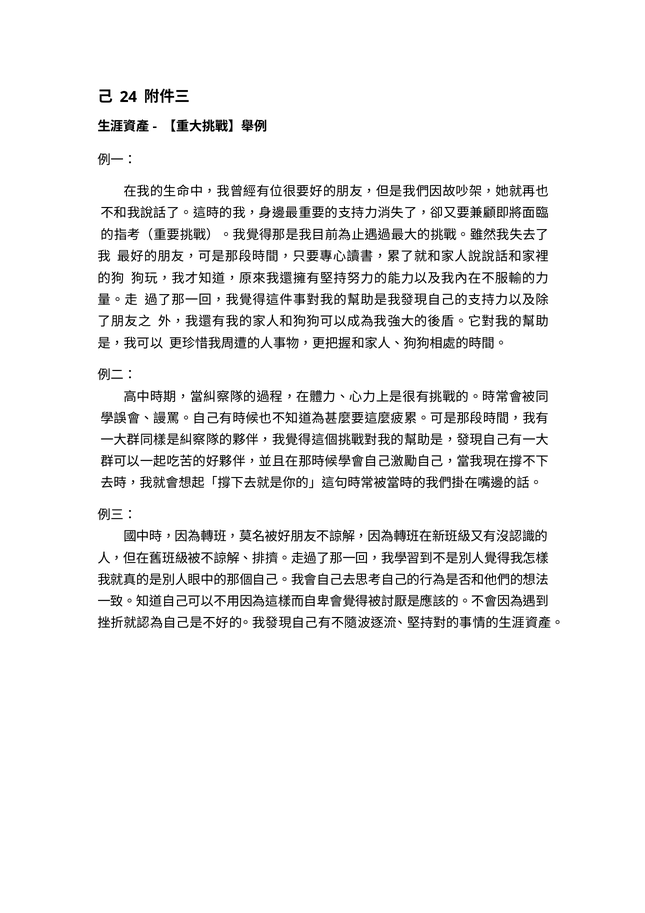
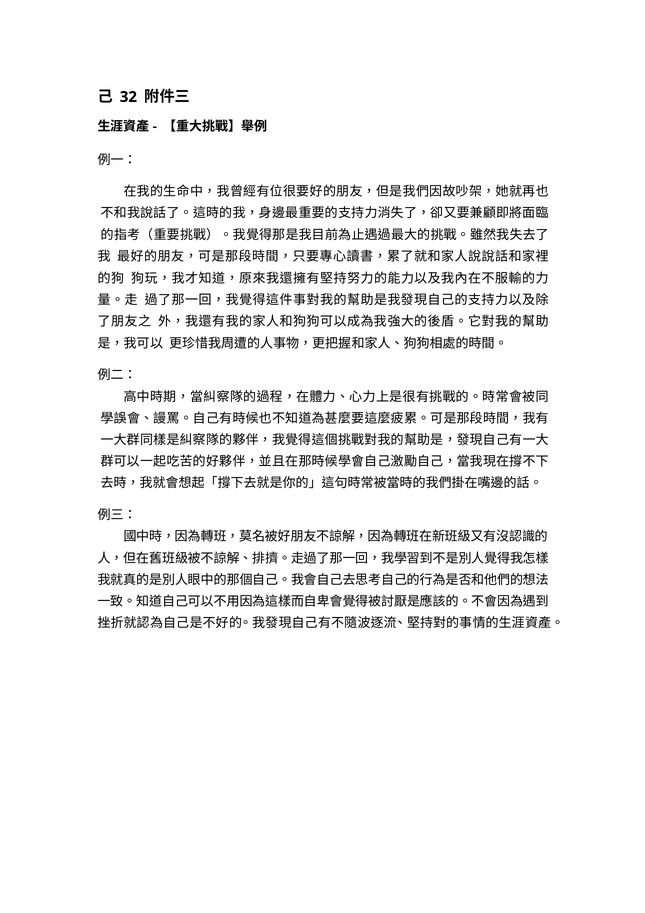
24: 24 -> 32 (128, 97)
